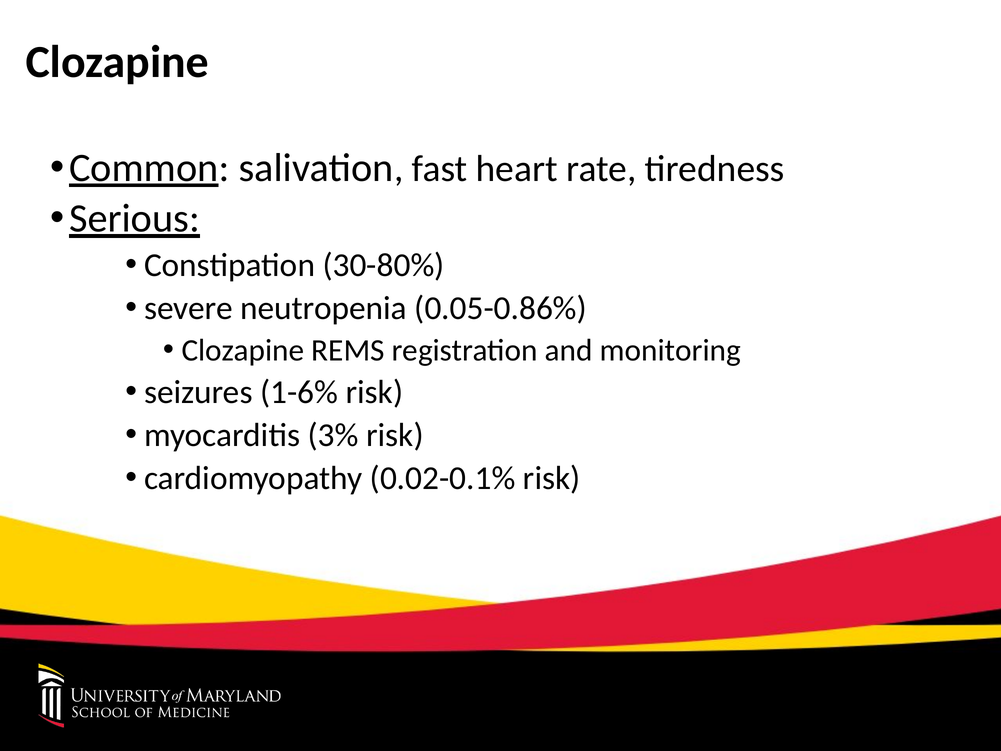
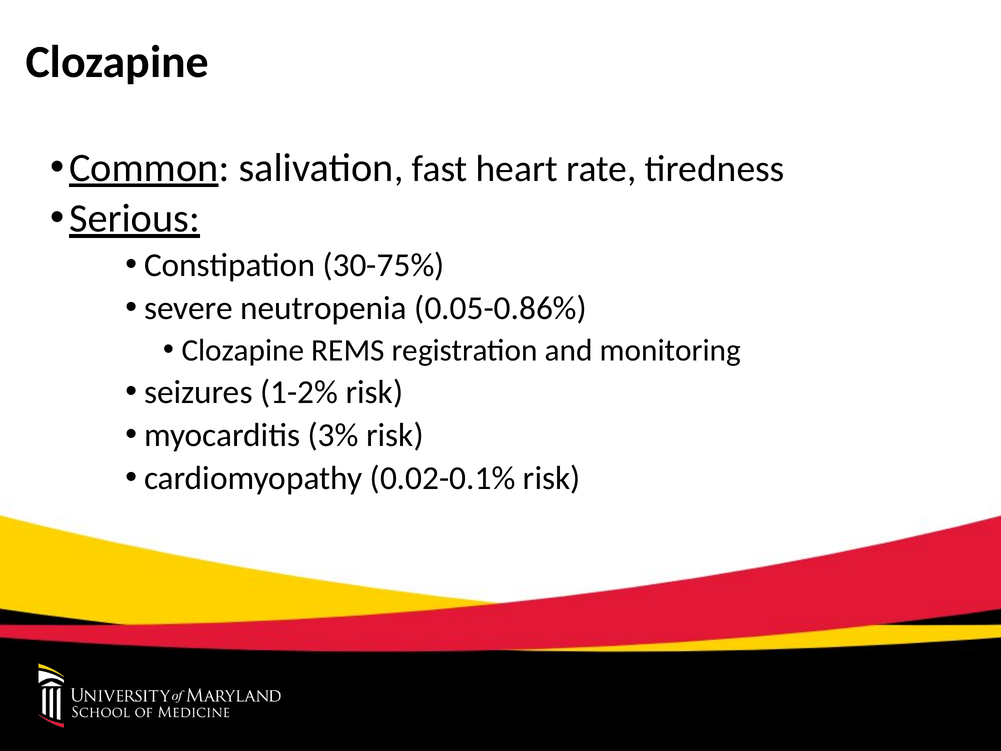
30-80%: 30-80% -> 30-75% (384, 265)
1-6%: 1-6% -> 1-2% (299, 392)
